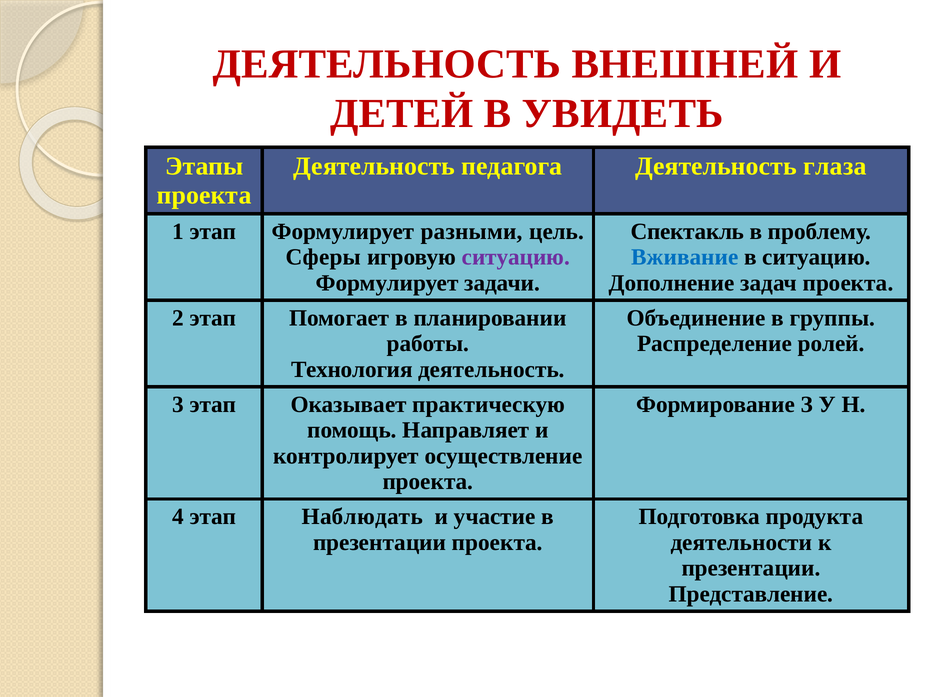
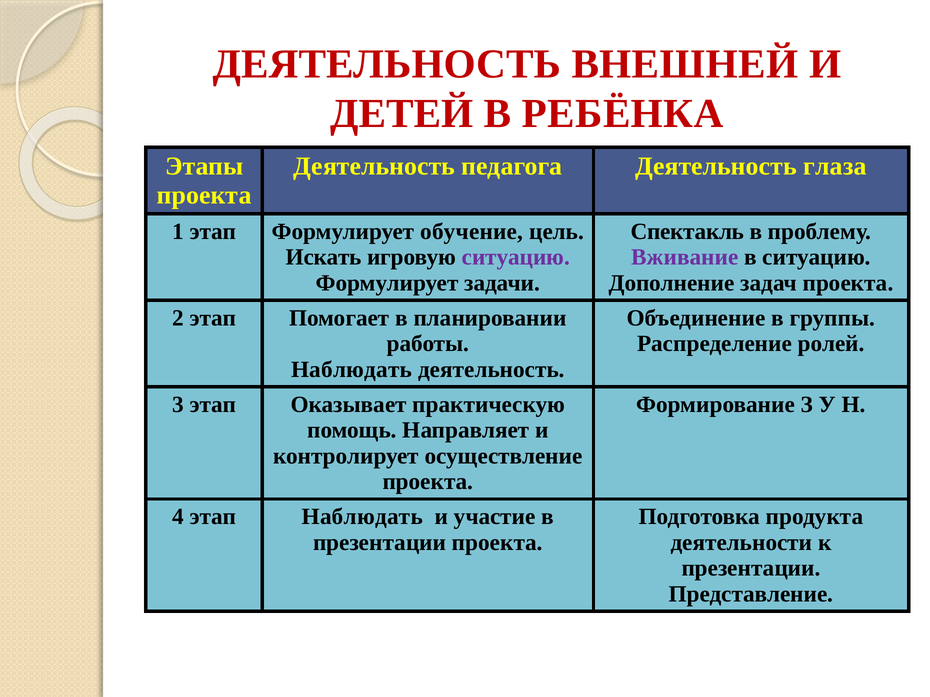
УВИДЕТЬ: УВИДЕТЬ -> РЕБЁНКА (623, 114)
разными: разными -> обучение (472, 232)
Сферы: Сферы -> Искать (324, 257)
Вживание colour: blue -> purple (685, 257)
Технология: Технология -> Наблюдать (352, 370)
